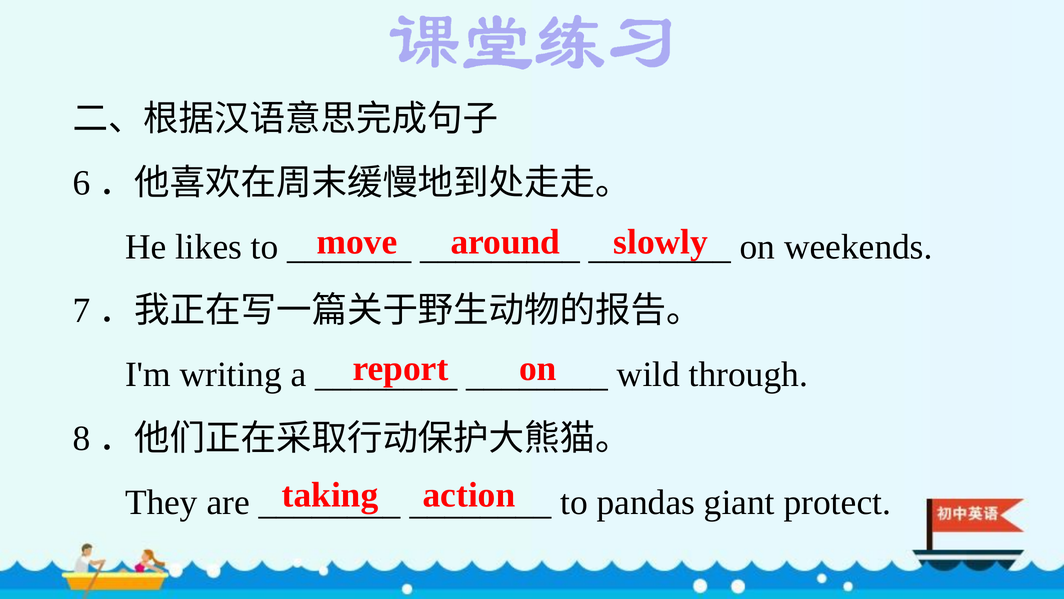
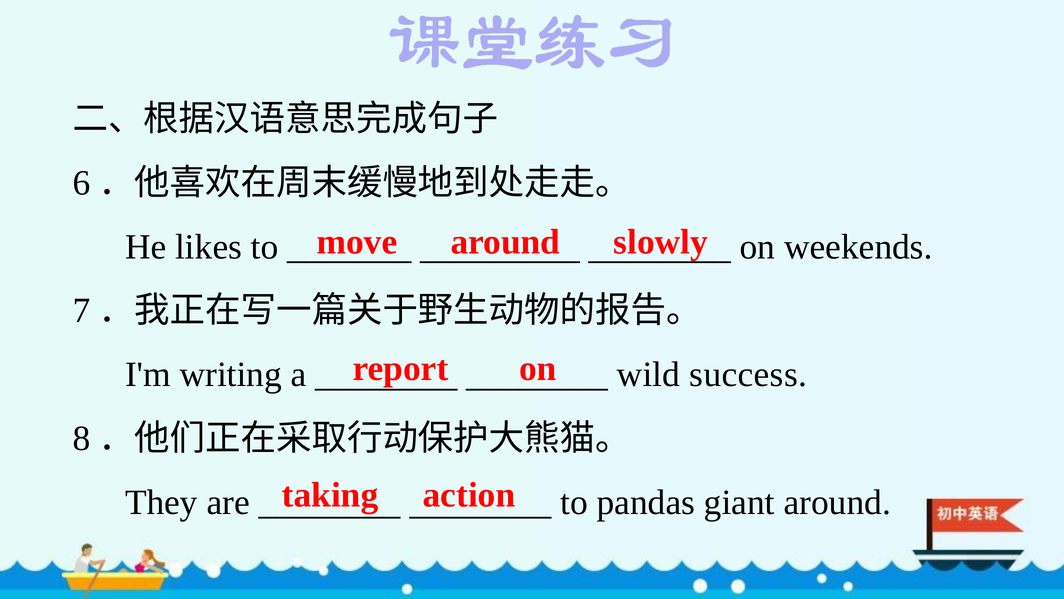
through: through -> success (748, 374)
giant protect: protect -> around (837, 502)
